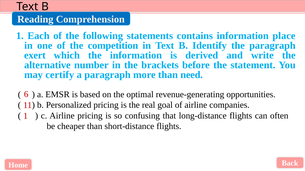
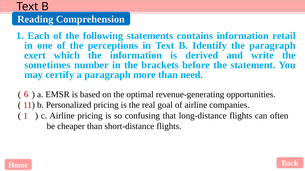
place: place -> retail (284, 36)
competition: competition -> perceptions (113, 46)
alternative: alternative -> sometimes (47, 65)
